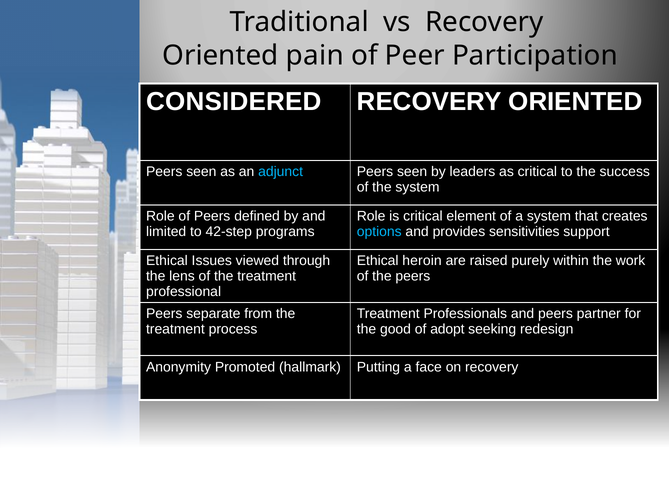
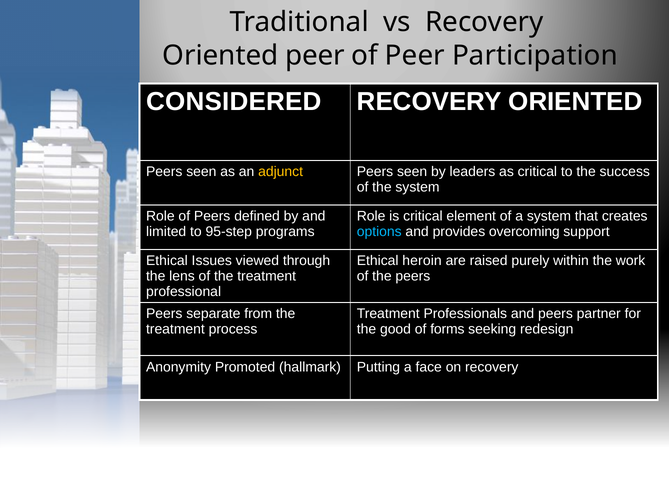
Oriented pain: pain -> peer (315, 55)
adjunct colour: light blue -> yellow (281, 172)
42-step: 42-step -> 95-step (229, 232)
sensitivities: sensitivities -> overcoming (524, 232)
adopt: adopt -> forms (447, 330)
